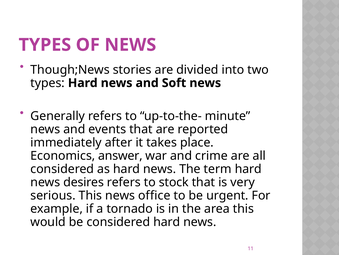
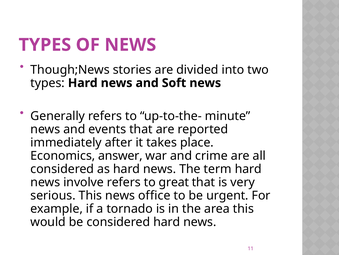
desires: desires -> involve (84, 182)
stock: stock -> great (174, 182)
